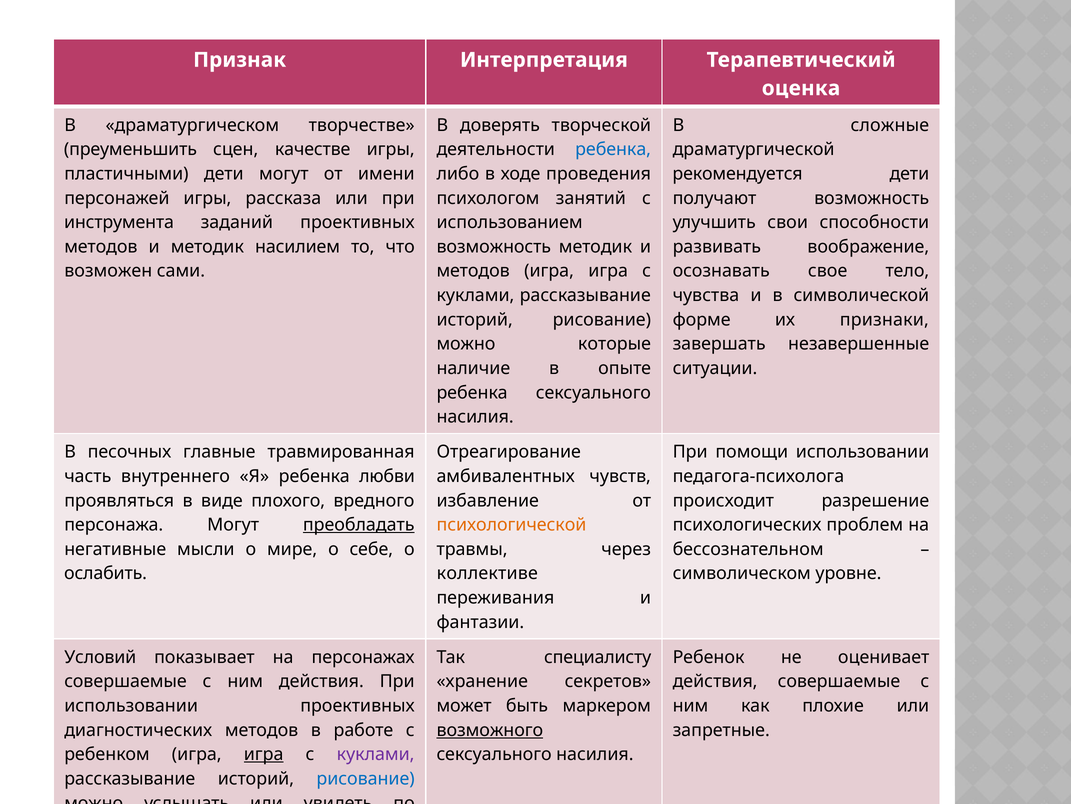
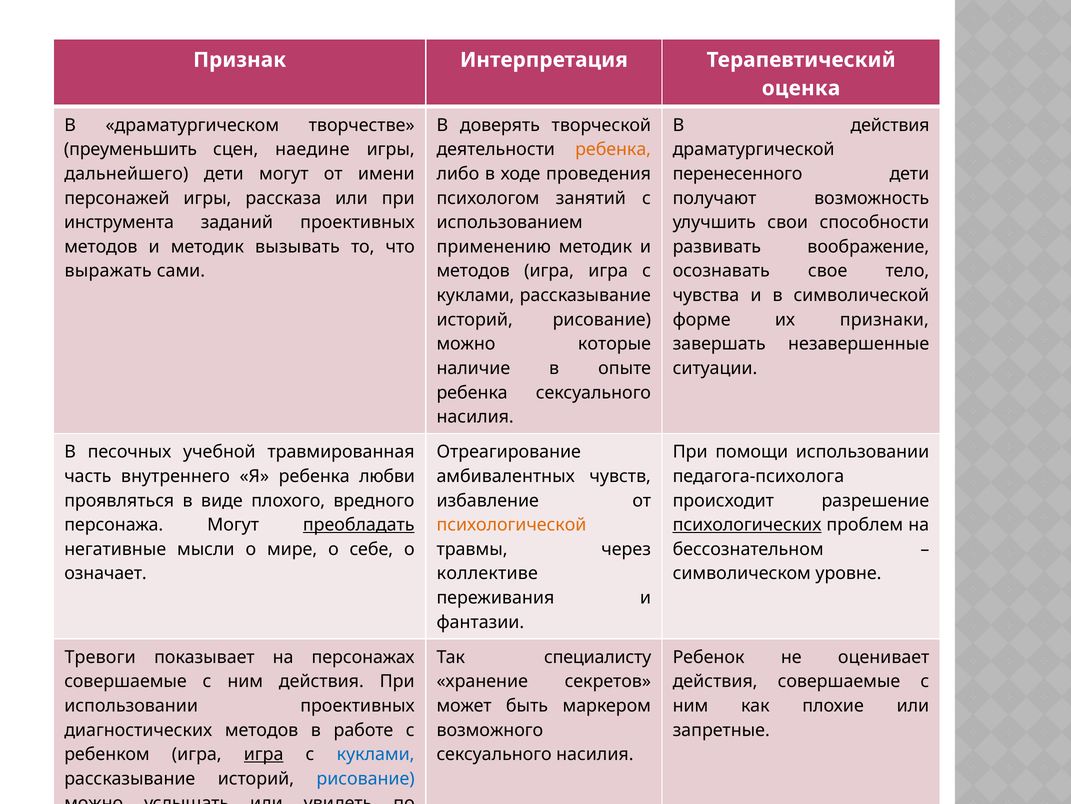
В сложные: сложные -> действия (890, 125)
качестве: качестве -> наедине (312, 149)
ребенка colour: blue -> orange (613, 149)
пластичными: пластичными -> дальнейшего (126, 174)
рекомендуется: рекомендуется -> перенесенного (738, 174)
насилием: насилием -> вызывать (297, 247)
возможность: возможность -> применению (494, 247)
возможен: возможен -> выражать (108, 271)
главные: главные -> учебной (219, 452)
психологических underline: none -> present (747, 524)
ослабить: ослабить -> означает (105, 573)
Условий: Условий -> Тревоги (100, 657)
возможного underline: present -> none (490, 730)
куклами colour: purple -> blue (376, 754)
